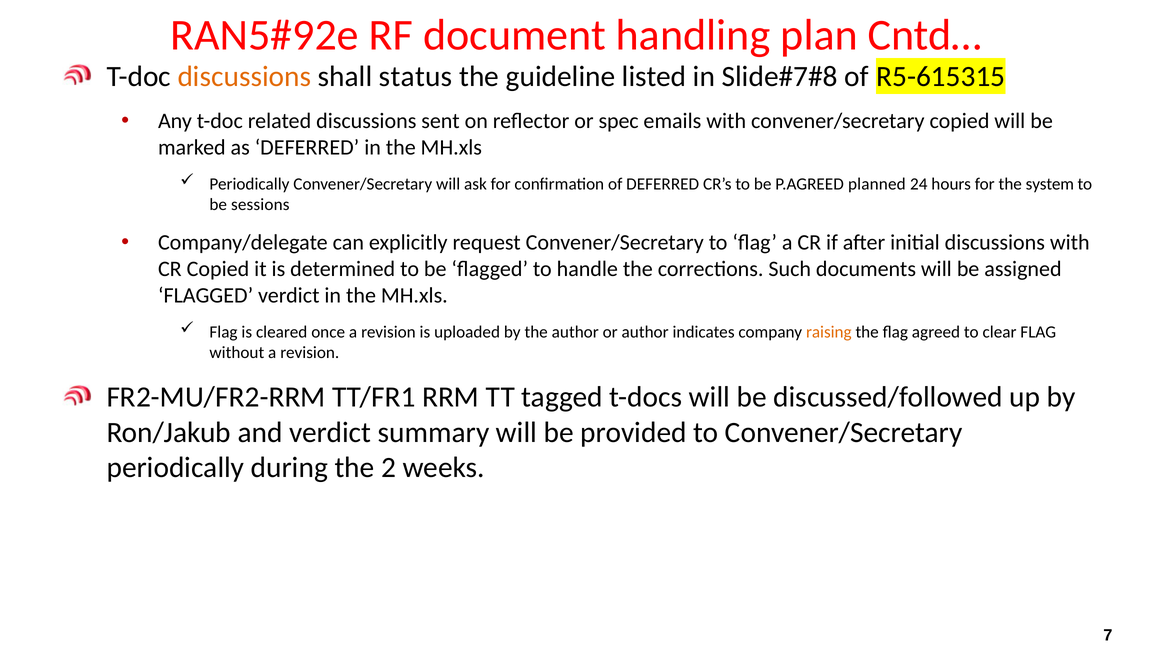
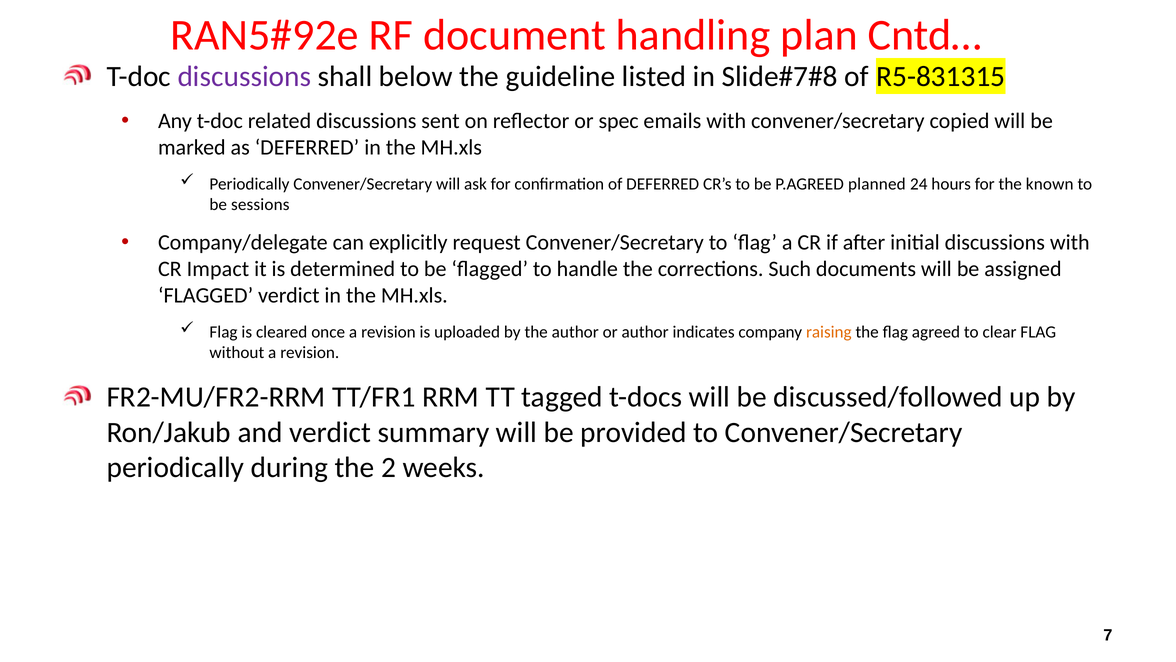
discussions colour: orange -> purple (244, 76)
status: status -> below (416, 76)
R5-615315: R5-615315 -> R5-831315 (941, 76)
system: system -> known (1050, 184)
CR Copied: Copied -> Impact (218, 269)
